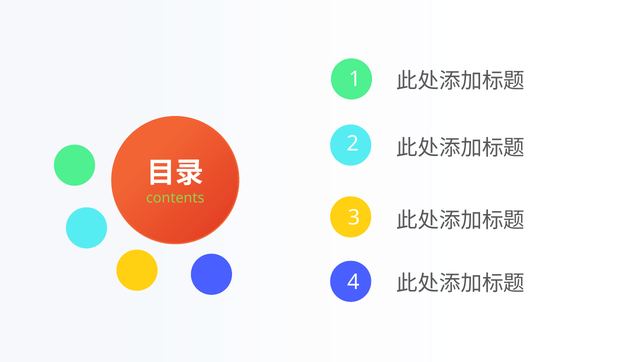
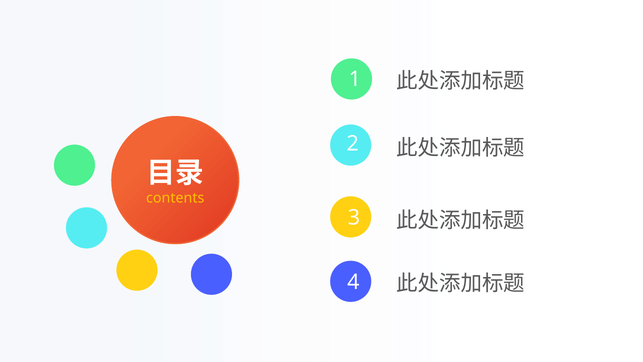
contents colour: light green -> yellow (175, 198)
